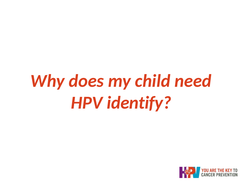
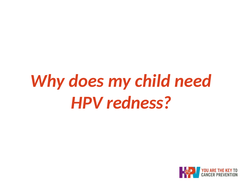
identify: identify -> redness (139, 103)
